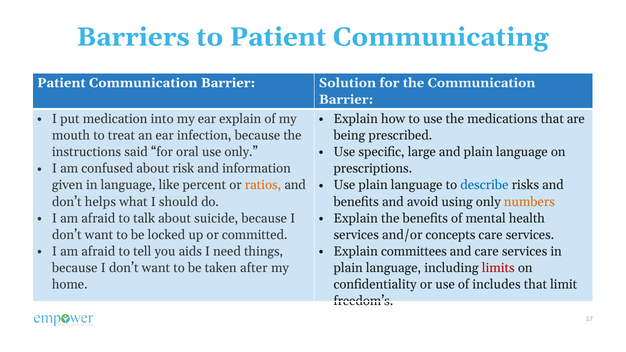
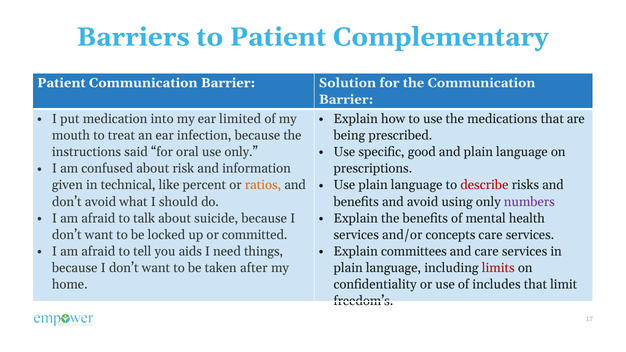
Communicating: Communicating -> Complementary (441, 37)
ear explain: explain -> limited (240, 119)
large: large -> good (422, 152)
describe colour: blue -> red (484, 185)
in language: language -> technical (128, 185)
don’t helps: helps -> avoid (100, 202)
numbers colour: orange -> purple (529, 202)
